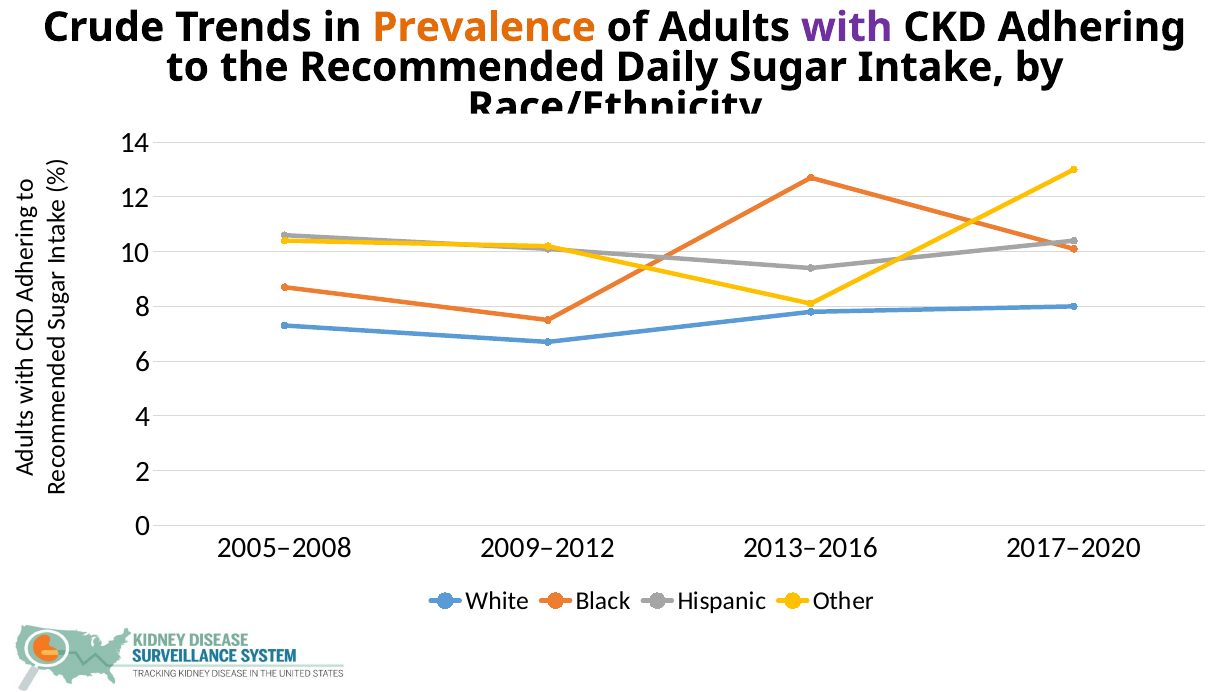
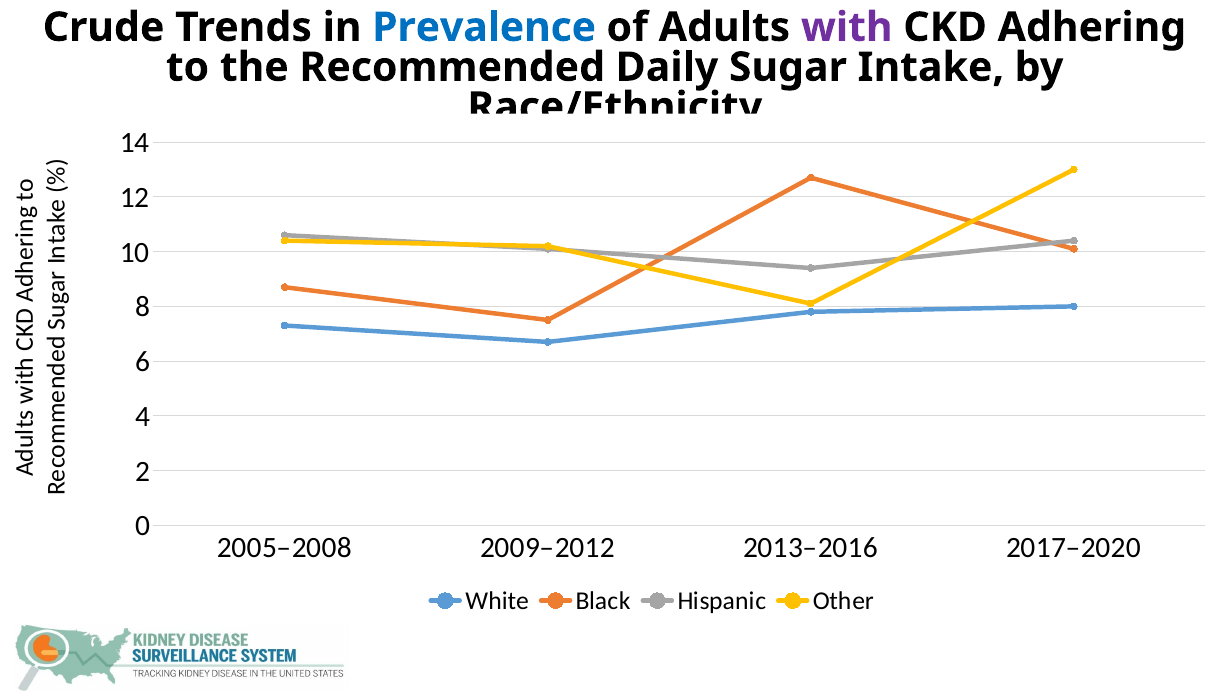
Prevalence colour: orange -> blue (484, 27)
